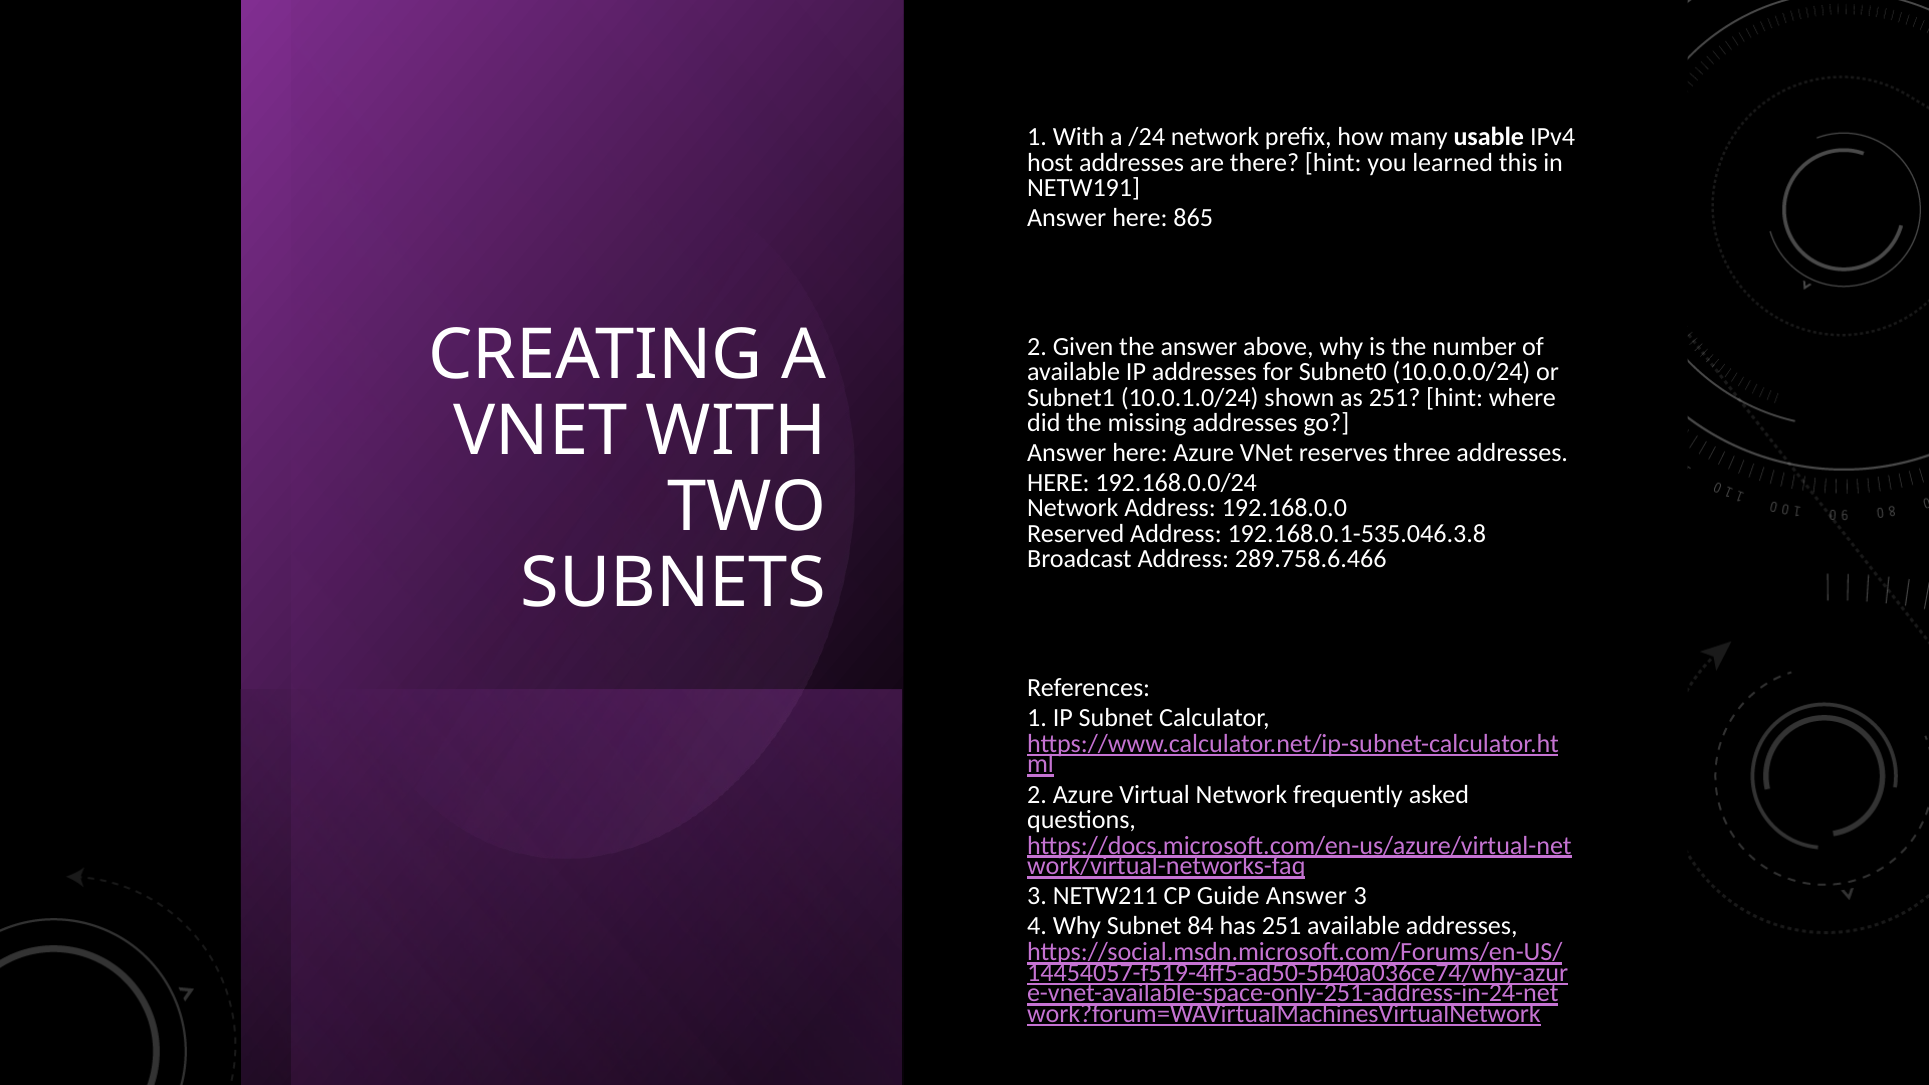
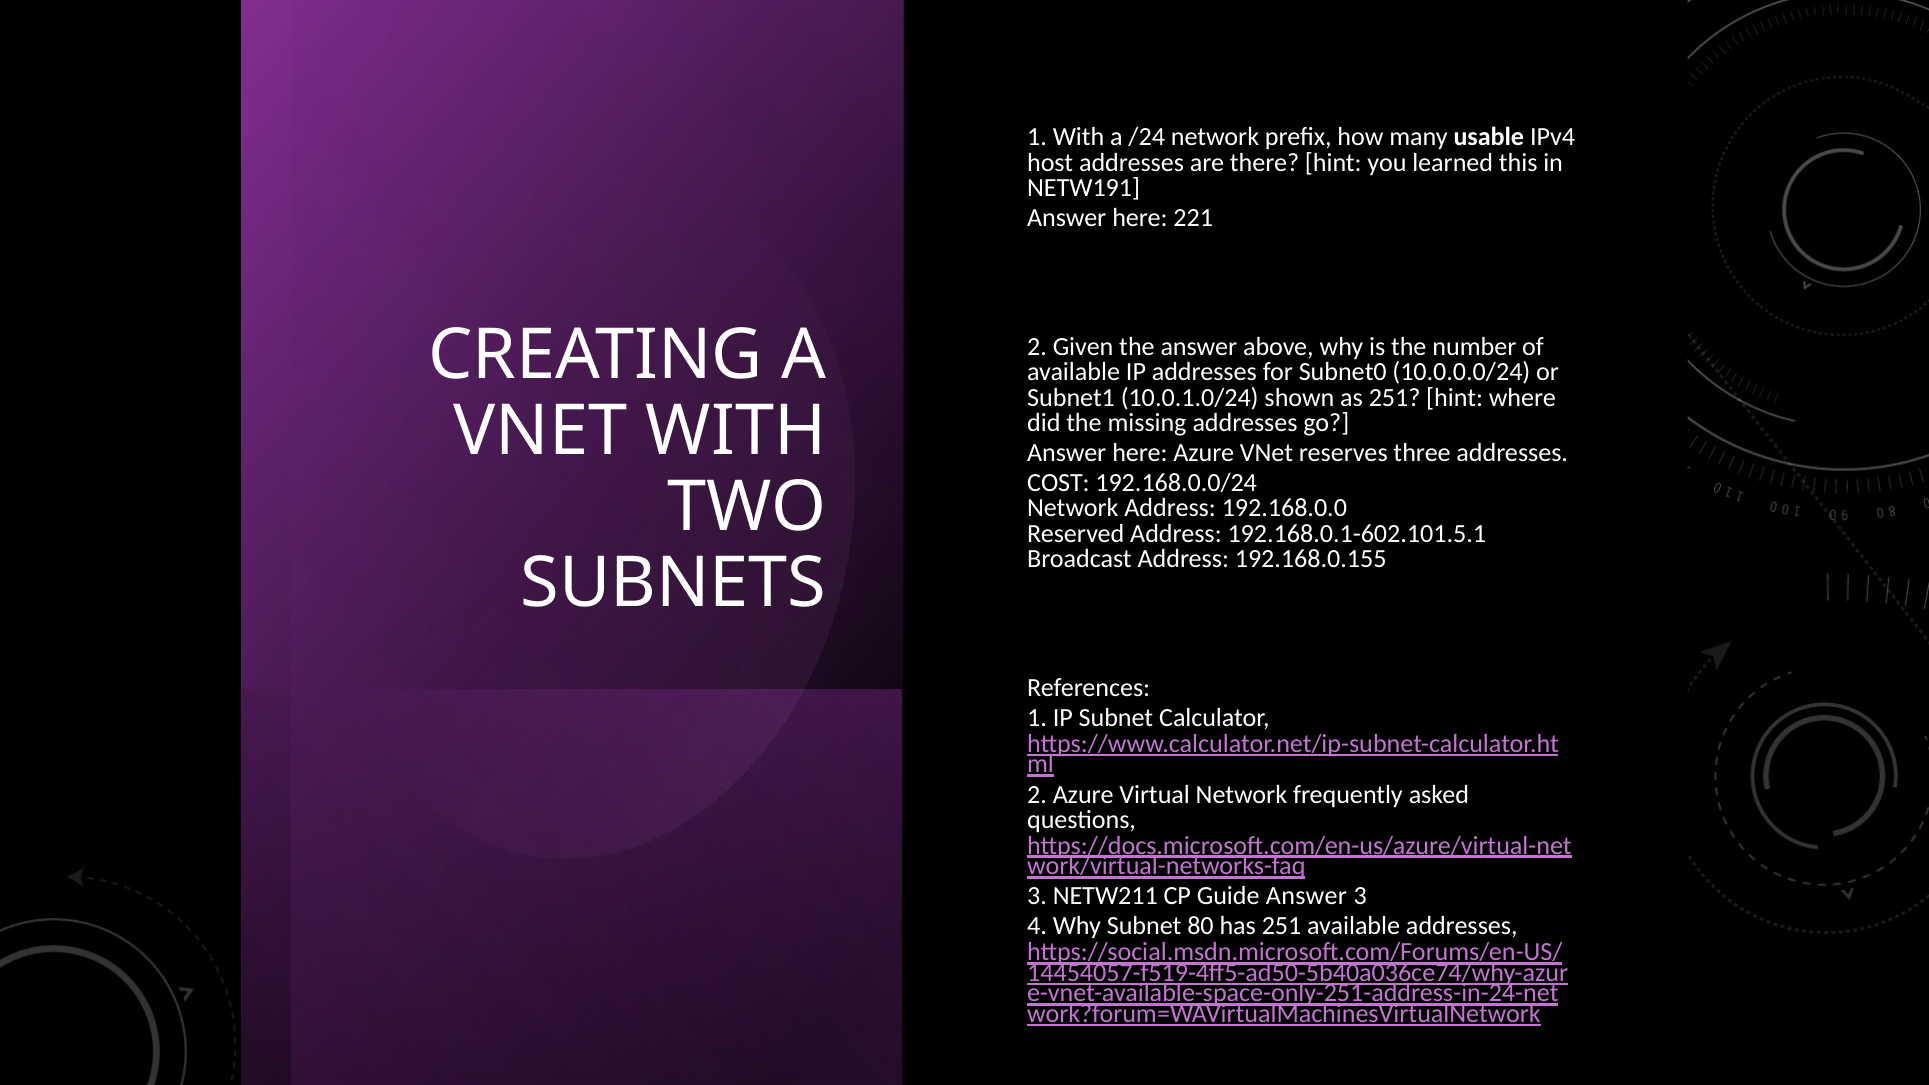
865: 865 -> 221 (1193, 218)
HERE: HERE -> COST (1058, 483)
192.168.0.1-535.046.3.8: 192.168.0.1-535.046.3.8 -> 192.168.0.1-602.101.5.1 (1357, 534)
289.758.6.466: 289.758.6.466 -> 192.168.0.155 (1311, 559)
84: 84 -> 80 (1200, 926)
